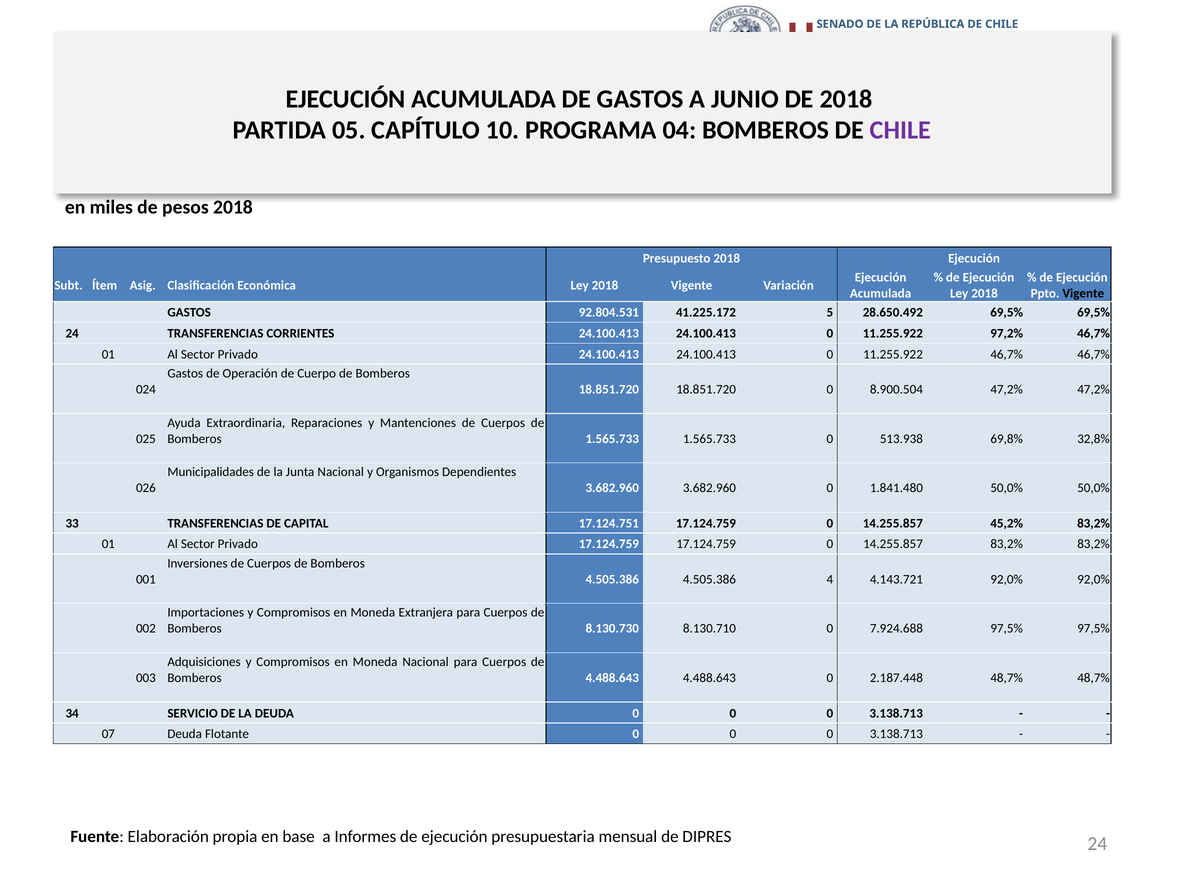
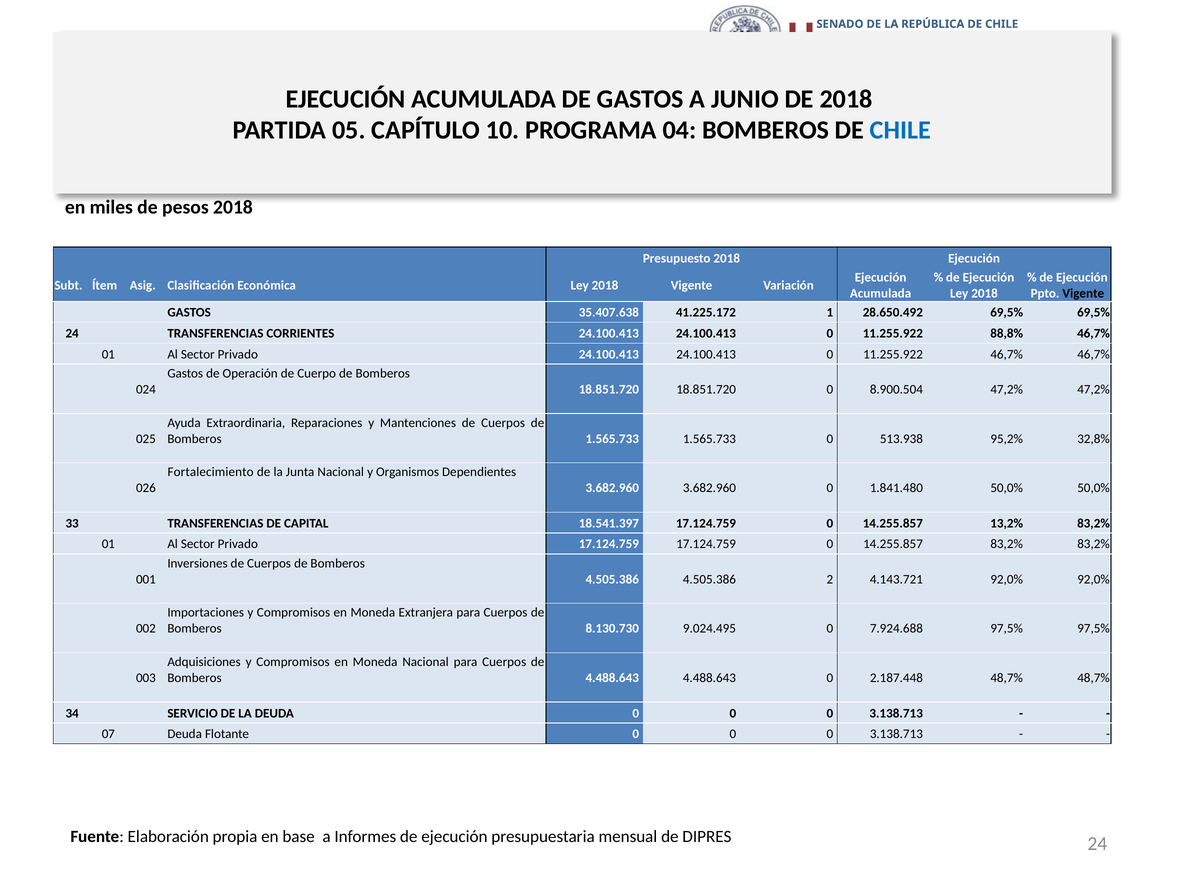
CHILE colour: purple -> blue (900, 130)
92.804.531: 92.804.531 -> 35.407.638 (609, 312)
5: 5 -> 1 (830, 312)
97,2%: 97,2% -> 88,8% (1007, 333)
69,8%: 69,8% -> 95,2% (1007, 439)
Municipalidades: Municipalidades -> Fortalecimiento (211, 472)
17.124.751: 17.124.751 -> 18.541.397 (609, 523)
45,2%: 45,2% -> 13,2% (1007, 523)
4: 4 -> 2 (830, 579)
8.130.710: 8.130.710 -> 9.024.495 (709, 628)
